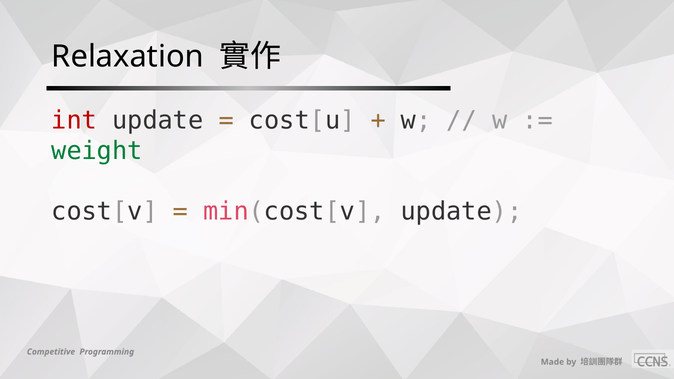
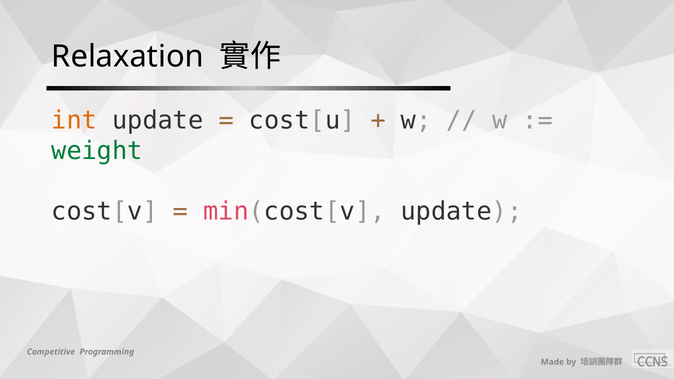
int colour: red -> orange (74, 120)
